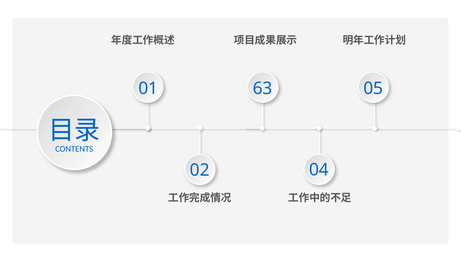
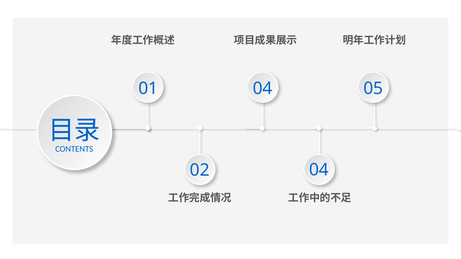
01 63: 63 -> 04 (263, 89)
